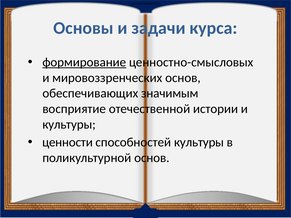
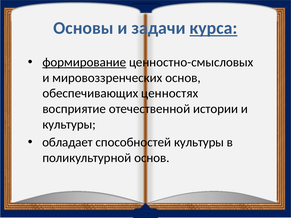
курса underline: none -> present (213, 28)
значимым: значимым -> ценностях (170, 93)
ценности: ценности -> обладает (68, 142)
